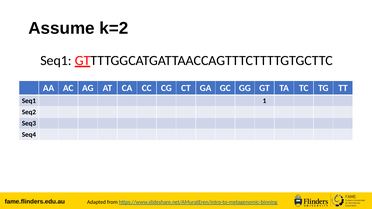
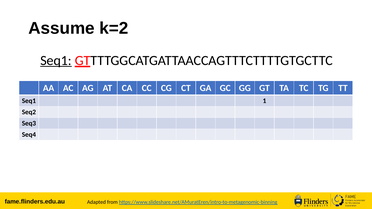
Seq1 underline: none -> present (56, 61)
